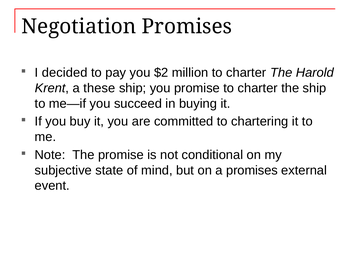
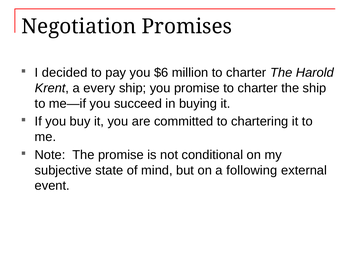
$2: $2 -> $6 (161, 73)
these: these -> every (99, 88)
a promises: promises -> following (252, 170)
